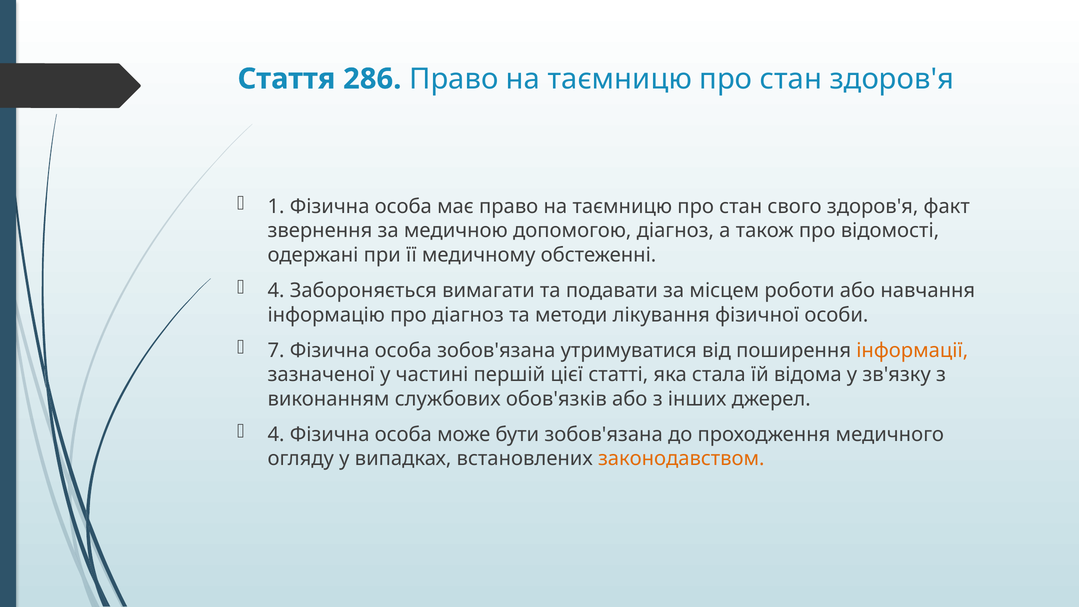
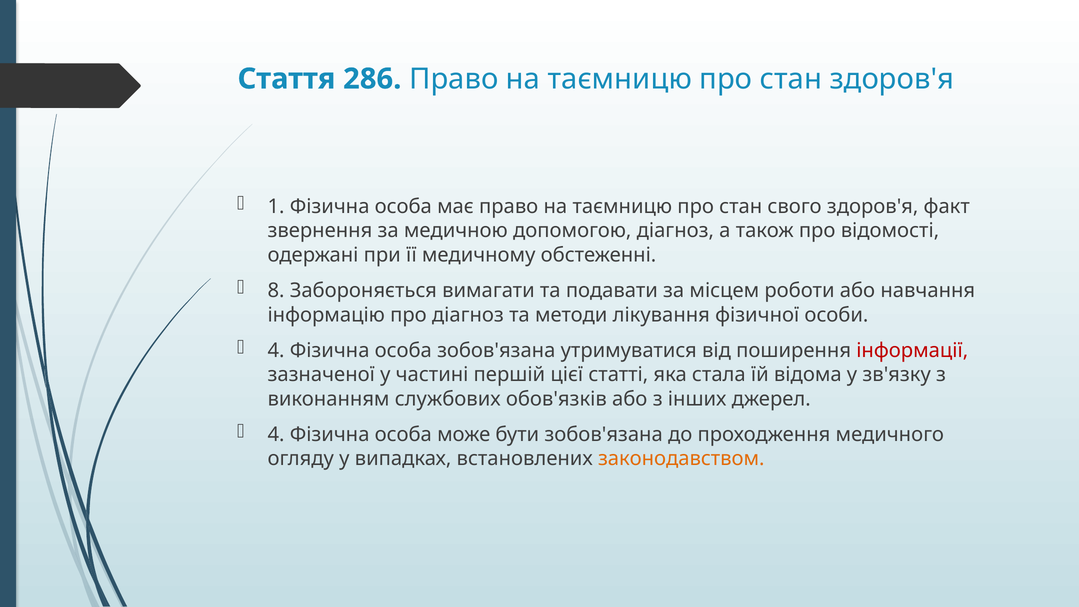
4: 4 -> 8 (276, 291)
7: 7 -> 4 (276, 350)
інформації colour: orange -> red (912, 350)
